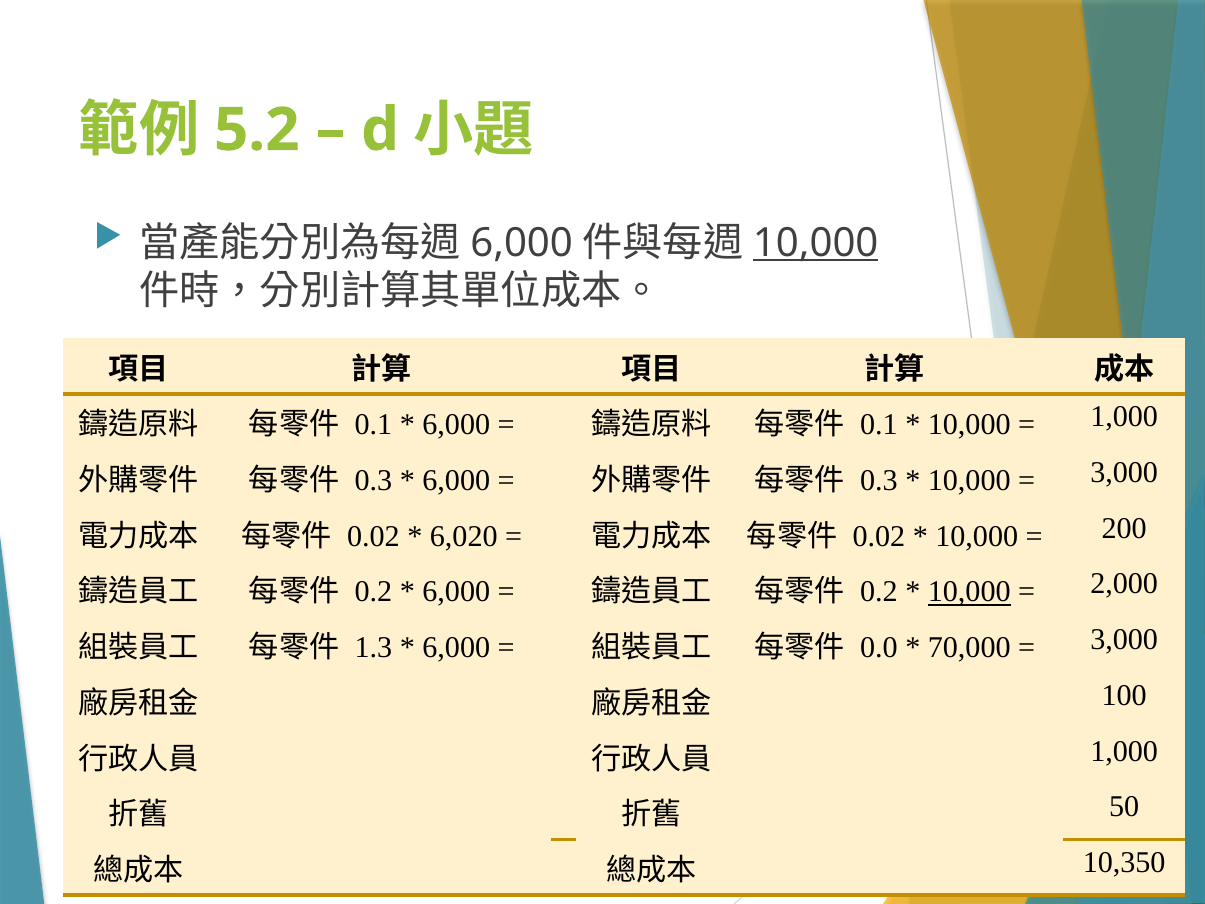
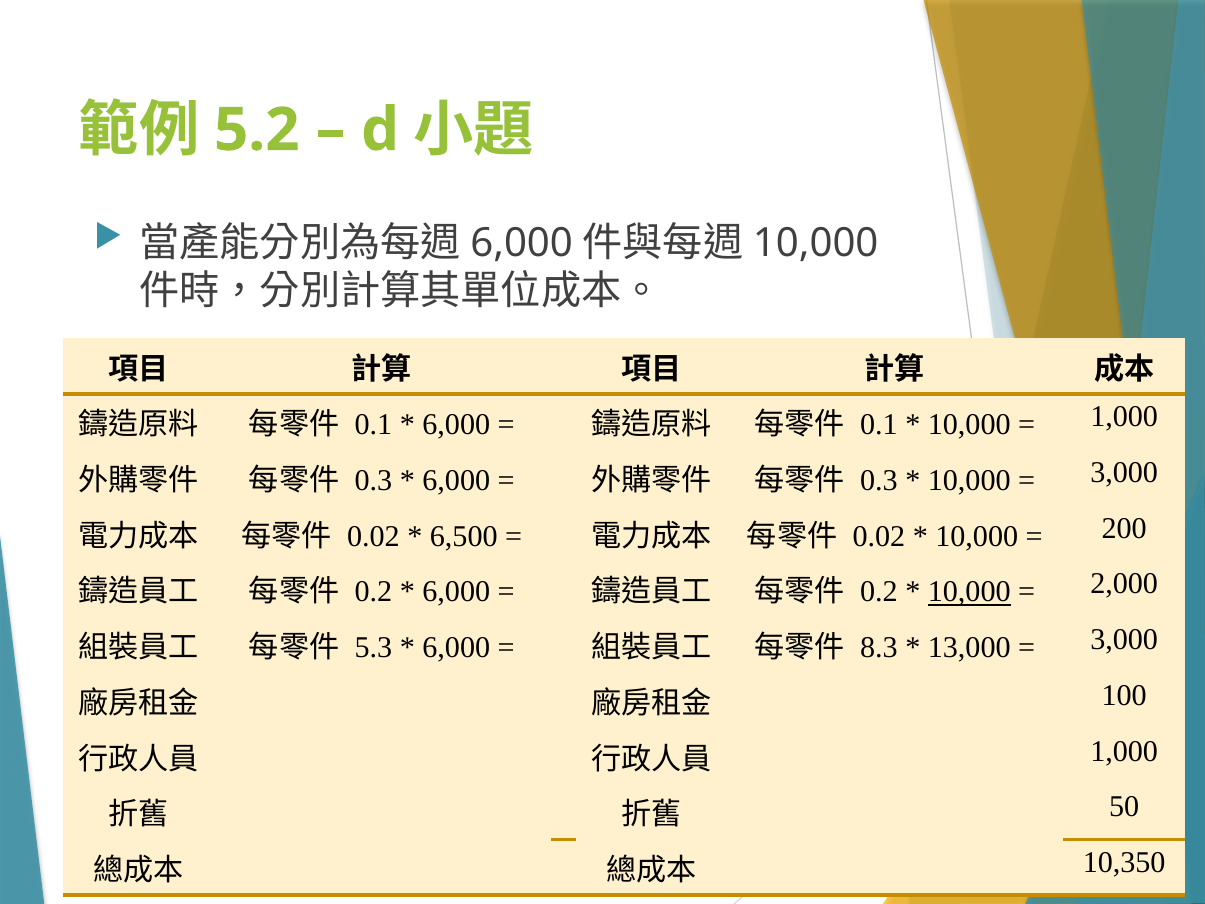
10,000 underline: present -> none (816, 243)
6,020: 6,020 -> 6,500 (464, 536)
1.3: 1.3 -> 5.3 (373, 648)
0.0: 0.0 -> 8.3 (879, 648)
70,000: 70,000 -> 13,000 (969, 648)
